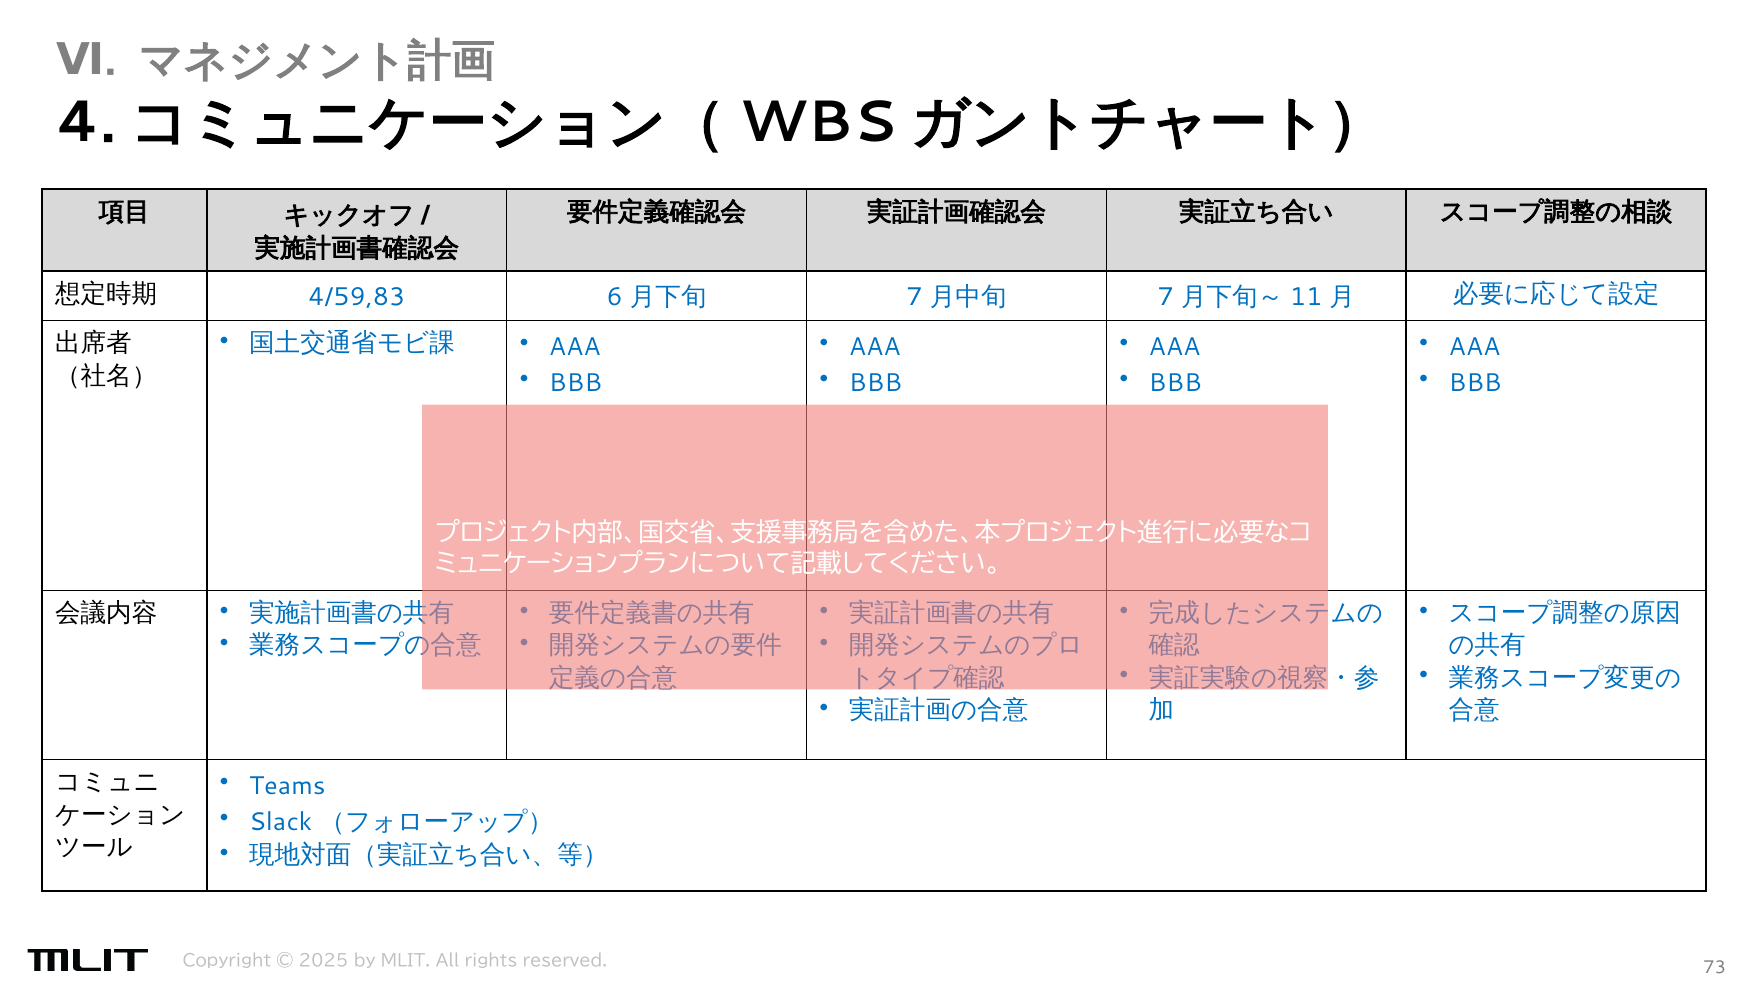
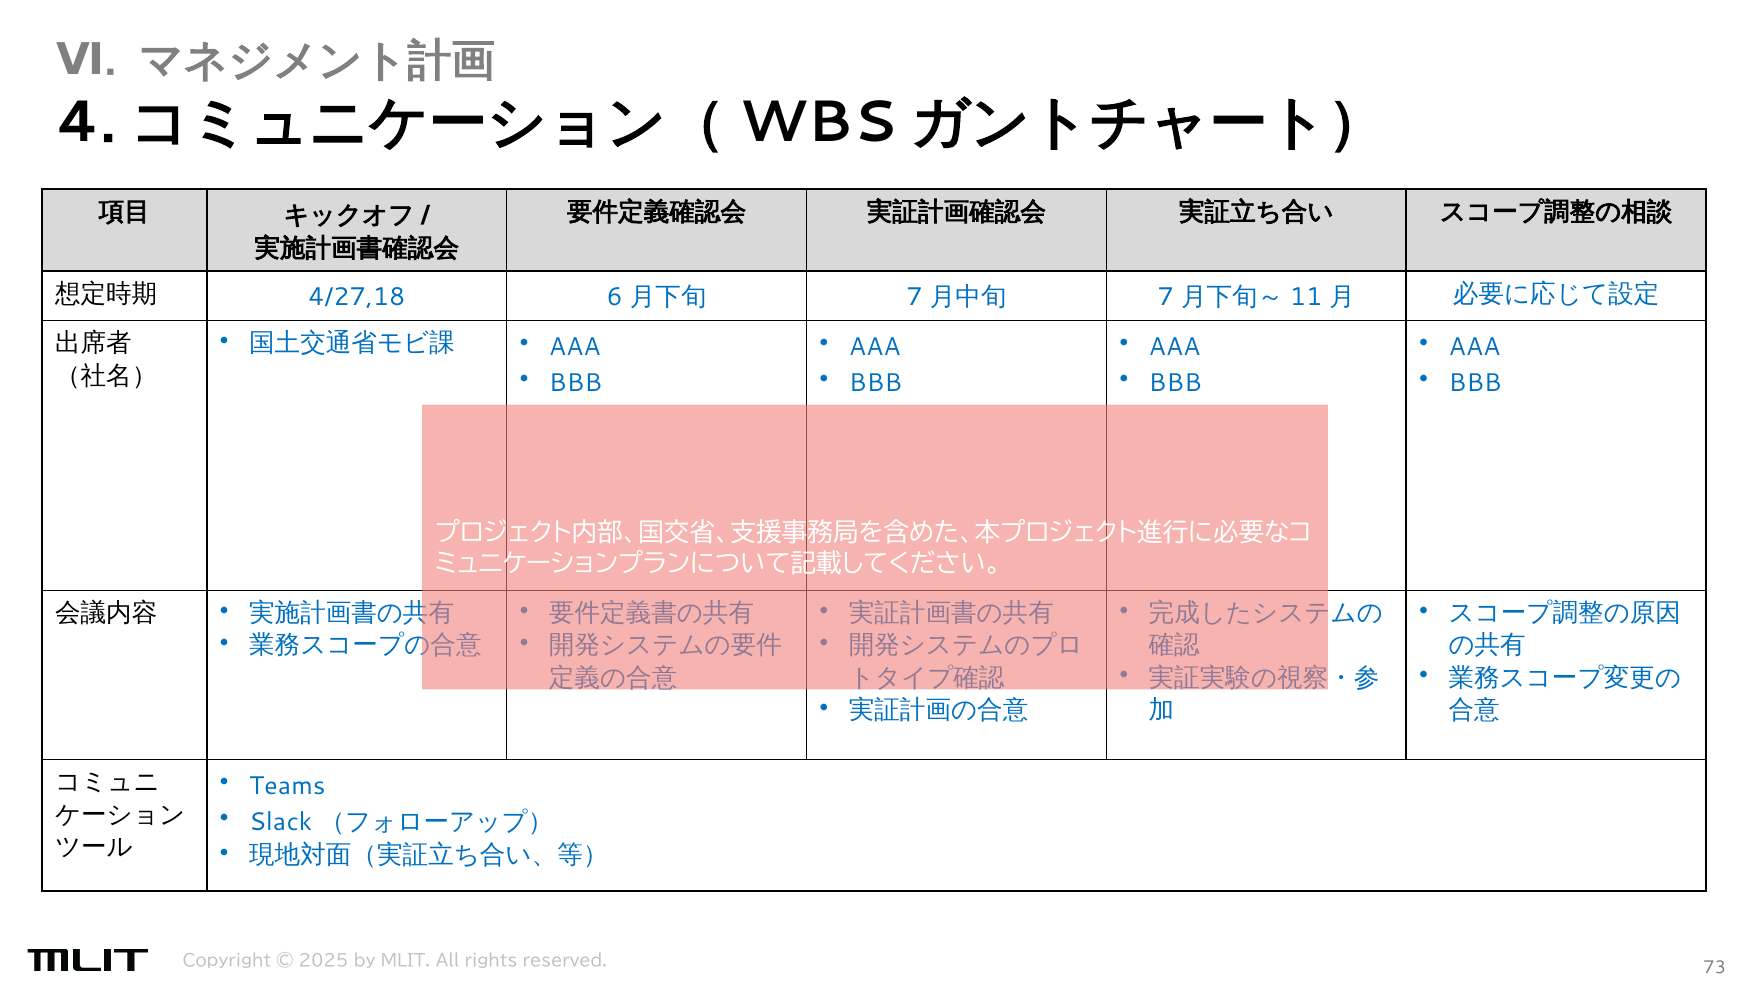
4/59,83: 4/59,83 -> 4/27,18 (357, 297)
